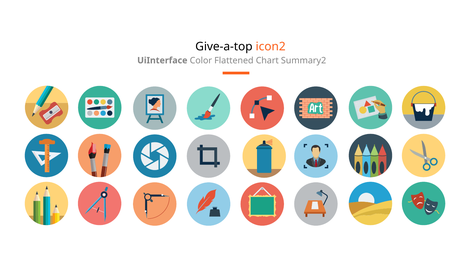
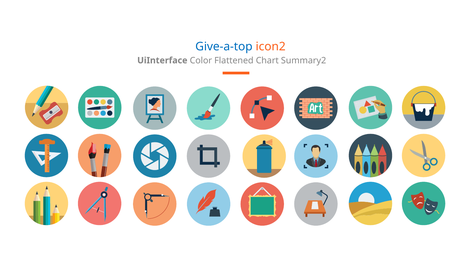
Give-a-top colour: black -> blue (224, 47)
